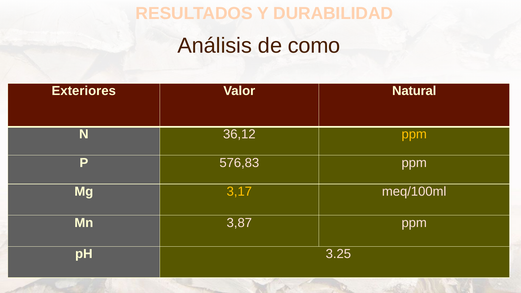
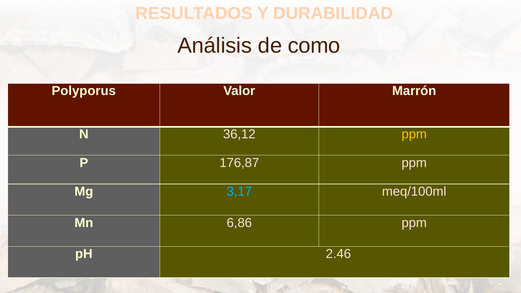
Exteriores: Exteriores -> Polyporus (84, 91)
Natural: Natural -> Marrón (414, 91)
576,83: 576,83 -> 176,87 (239, 163)
3,17 colour: yellow -> light blue (239, 192)
3,87: 3,87 -> 6,86 (239, 223)
3.25: 3.25 -> 2.46 (338, 254)
